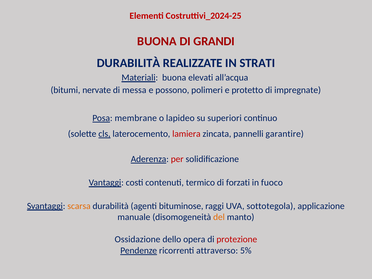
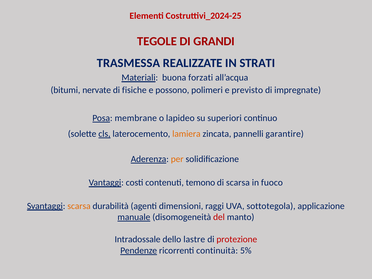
BUONA: BUONA -> TEGOLE (157, 41)
DURABILITÀ: DURABILITÀ -> TRASMESSA (128, 63)
elevati: elevati -> forzati (201, 78)
messa: messa -> fisiche (134, 90)
protetto: protetto -> previsto (247, 90)
lamiera colour: red -> orange (186, 134)
per colour: red -> orange (177, 159)
termico: termico -> temono (200, 183)
di forzati: forzati -> scarsa (238, 183)
bituminose: bituminose -> dimensioni (181, 206)
manuale underline: none -> present (134, 217)
del colour: orange -> red (219, 217)
Ossidazione: Ossidazione -> Intradossale (138, 239)
opera: opera -> lastre (194, 239)
attraverso: attraverso -> continuità (217, 251)
